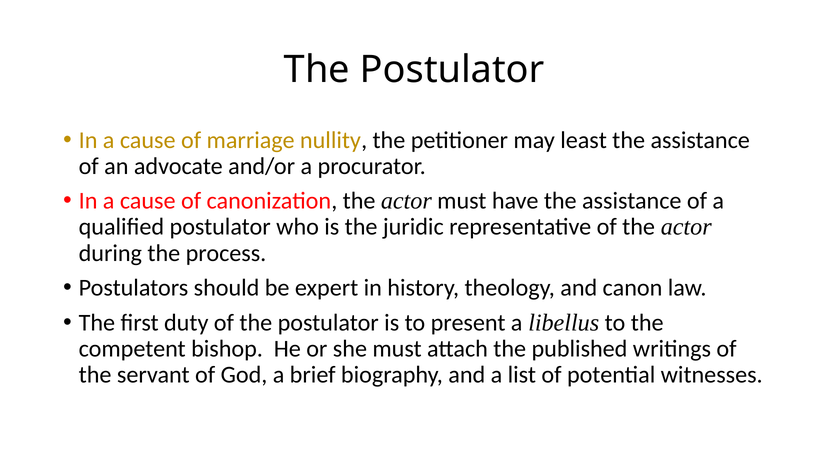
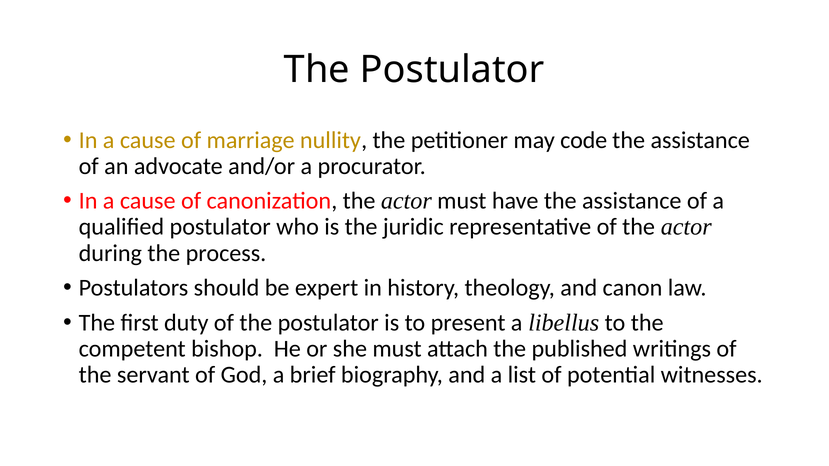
least: least -> code (584, 140)
